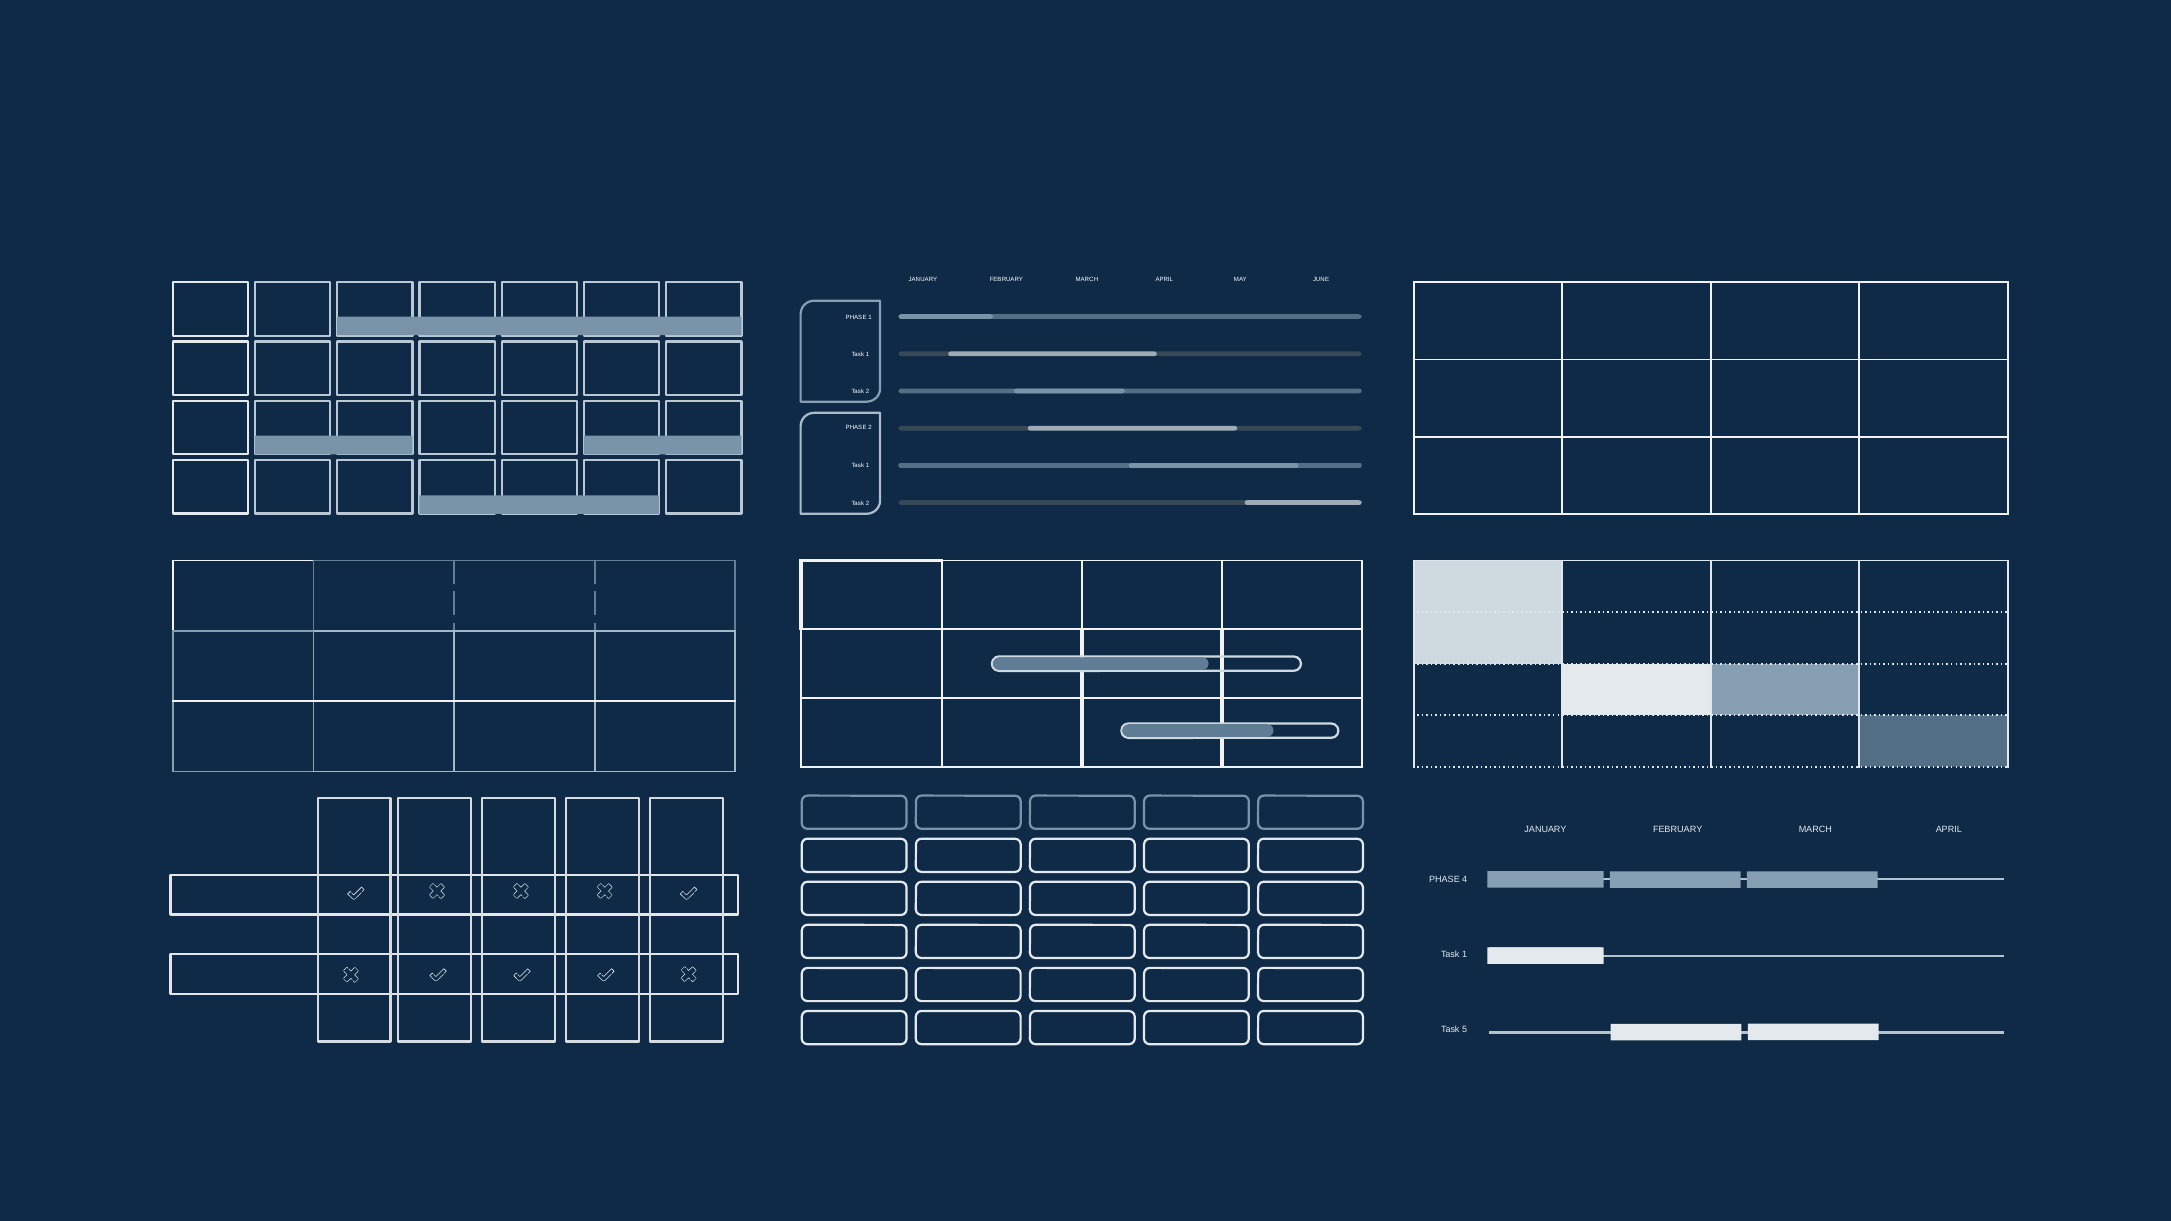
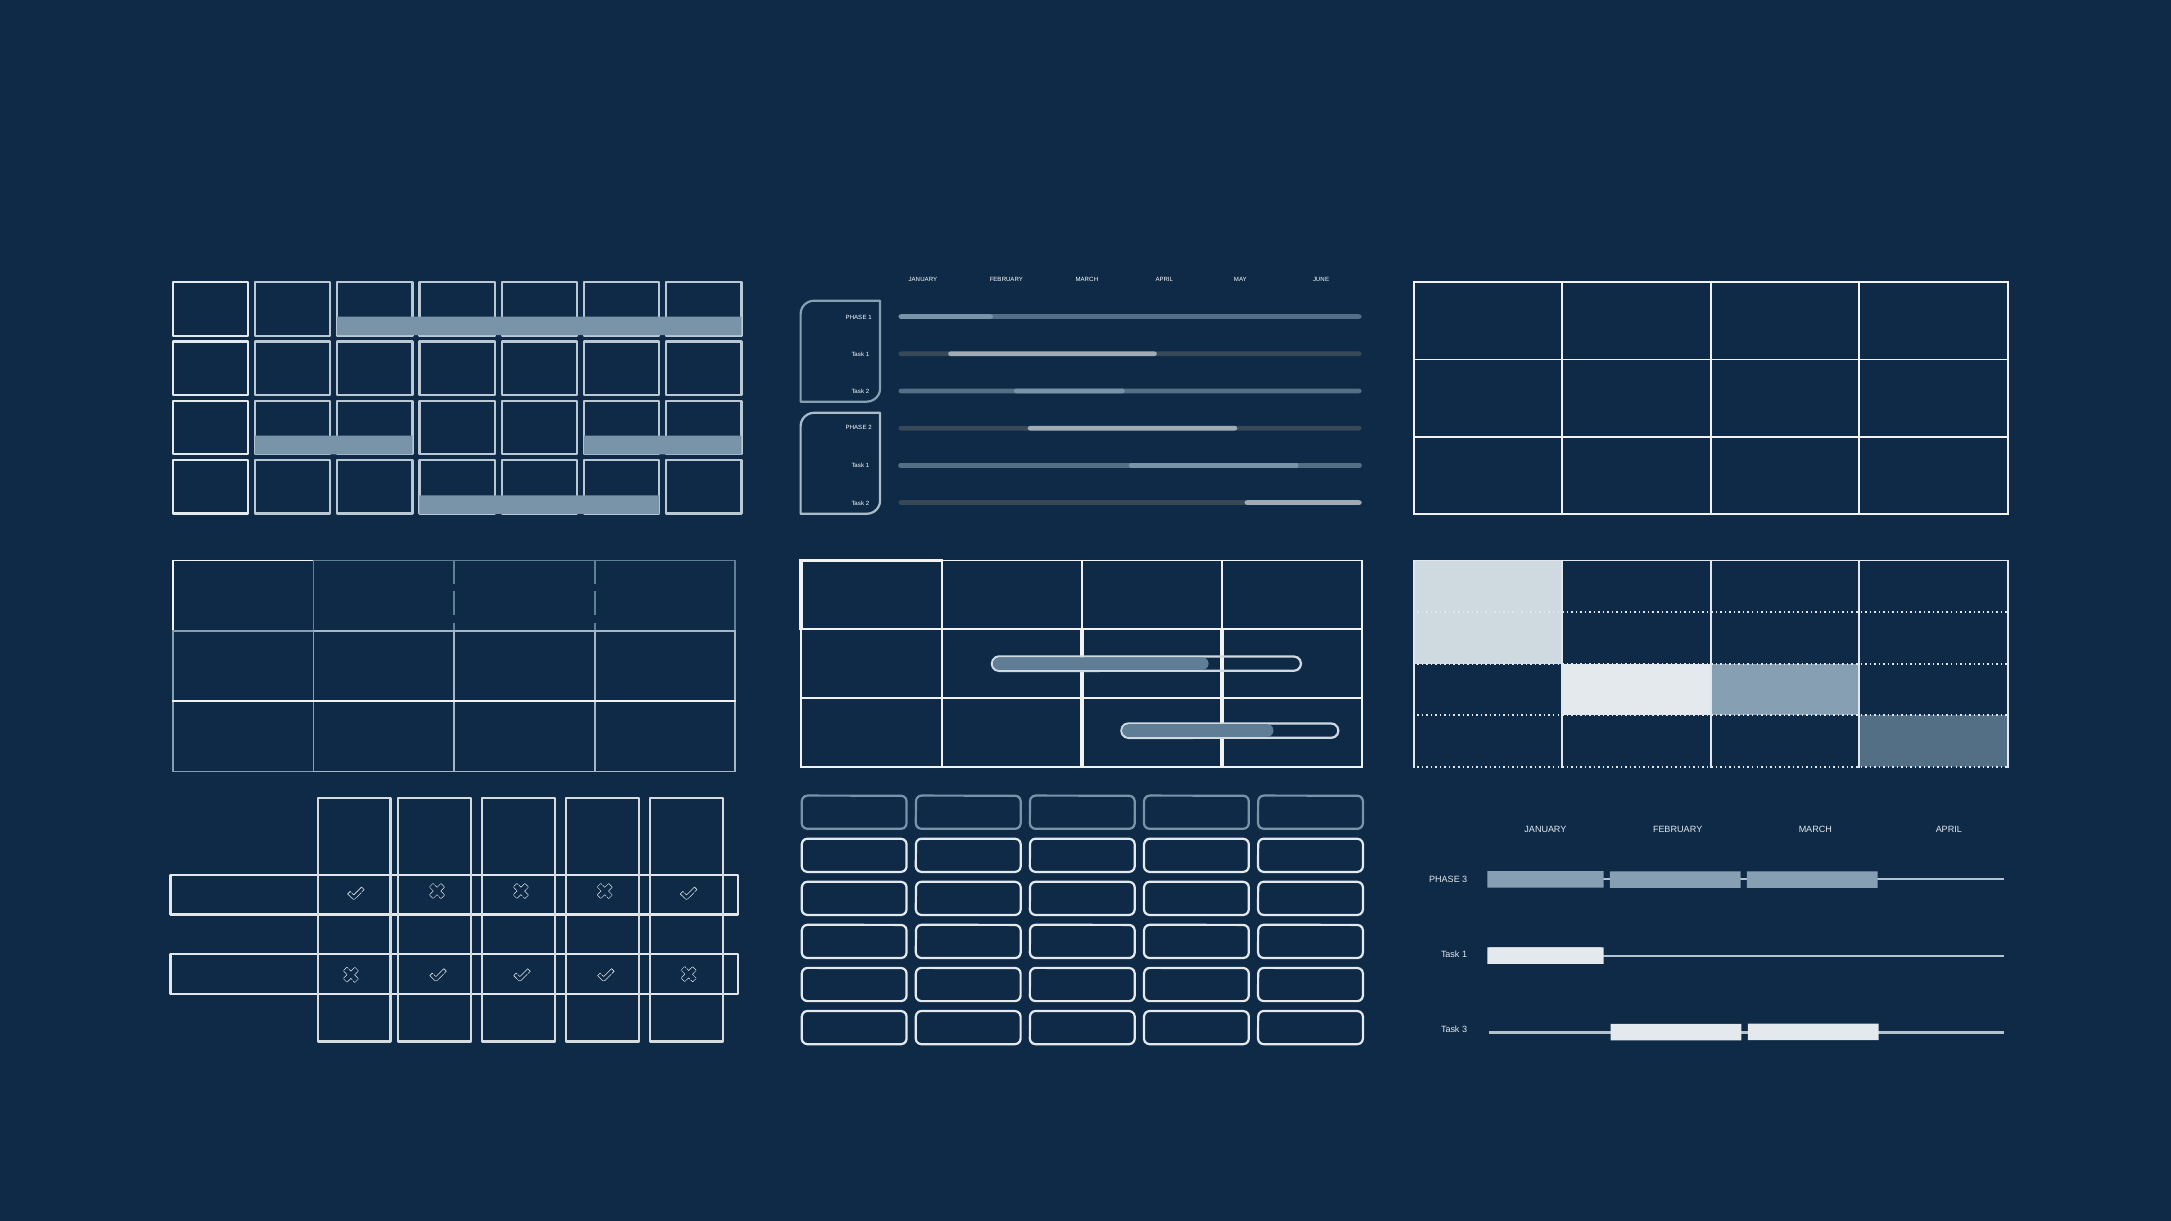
PHASE 4: 4 -> 3 (1465, 880)
Task 5: 5 -> 3 (1465, 1030)
